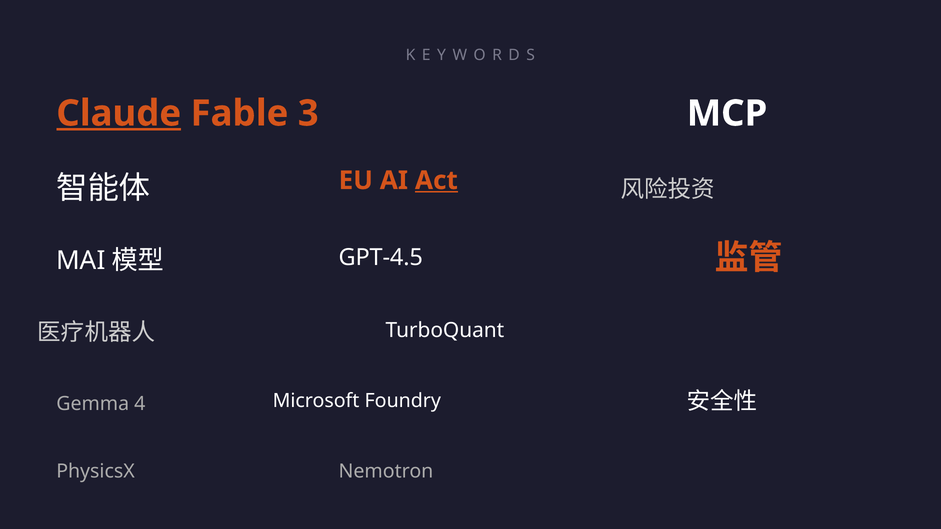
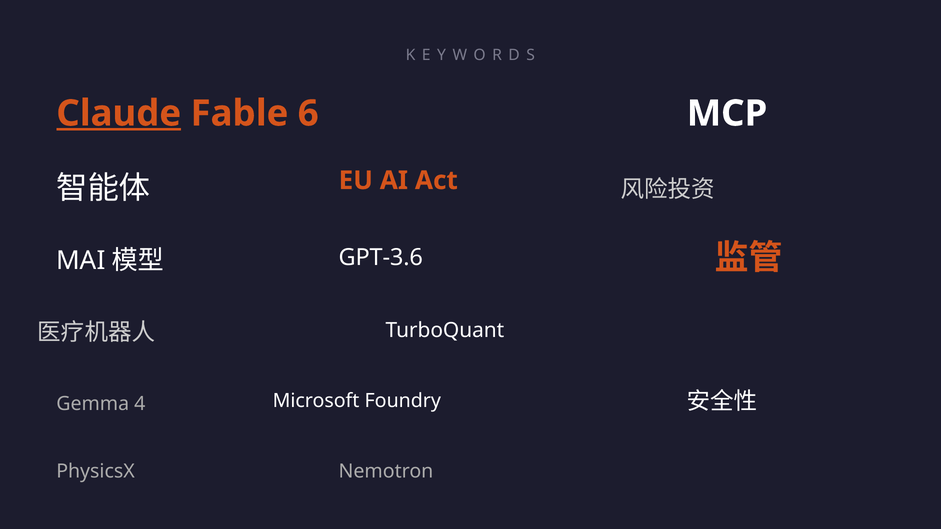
3: 3 -> 6 (308, 114)
Act underline: present -> none (436, 181)
GPT-4.5: GPT-4.5 -> GPT-3.6 (381, 258)
